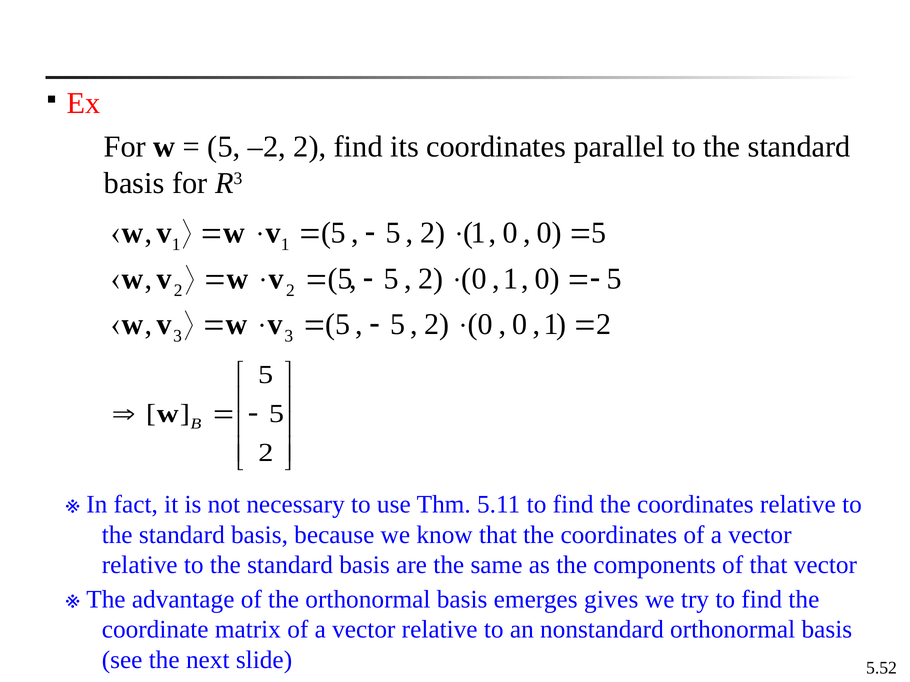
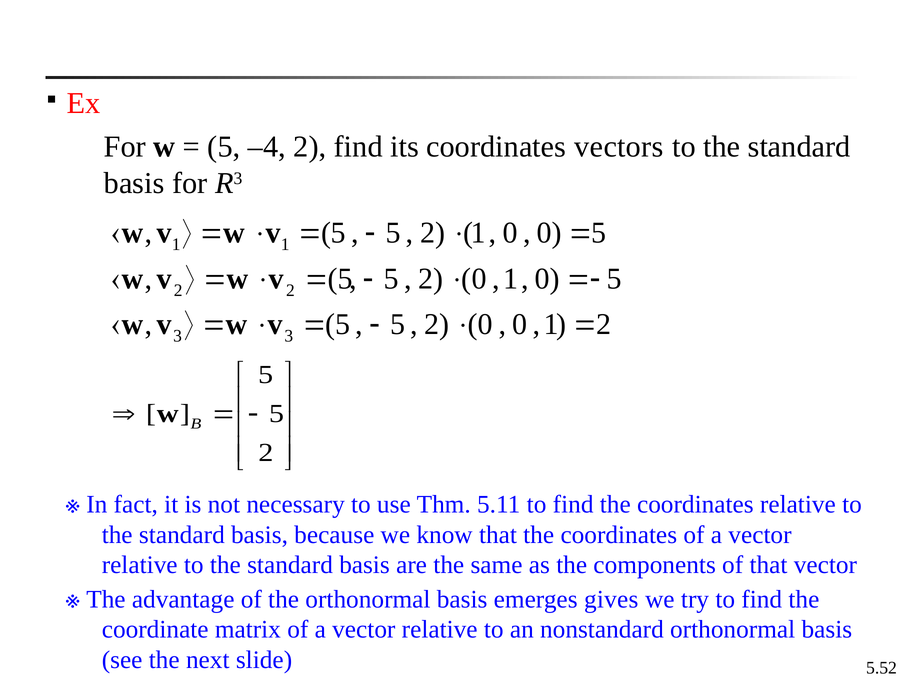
–2: –2 -> –4 (267, 147)
parallel: parallel -> vectors (619, 147)
